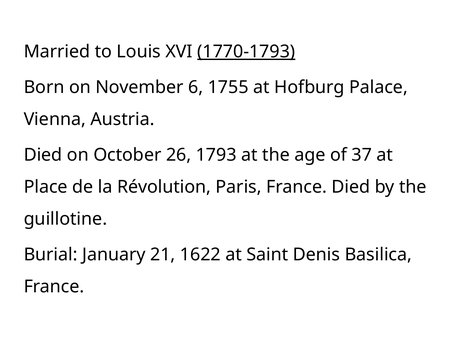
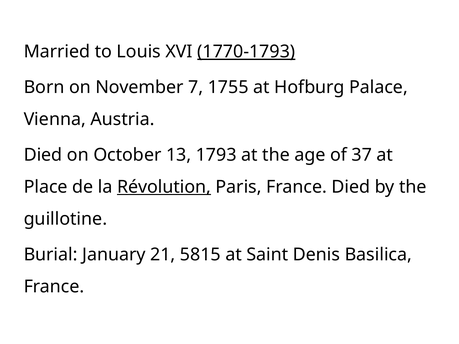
6: 6 -> 7 (196, 87)
26: 26 -> 13 (179, 155)
Révolution underline: none -> present (164, 187)
1622: 1622 -> 5815 (200, 255)
